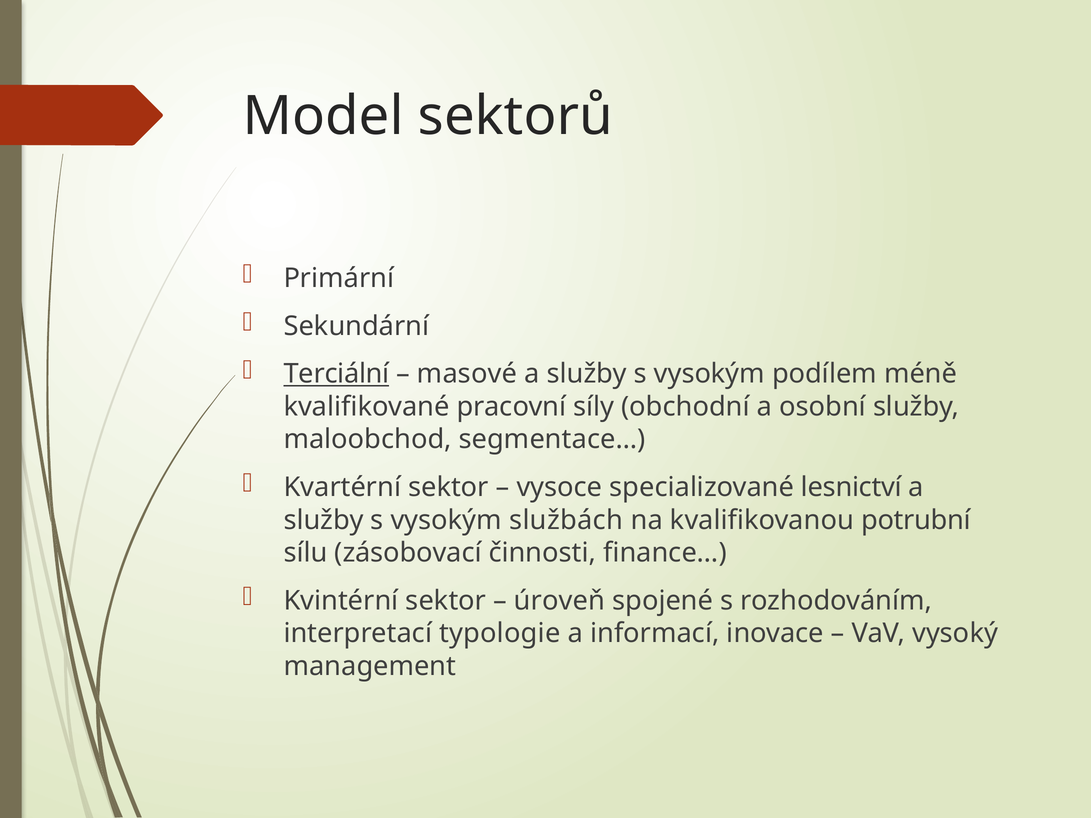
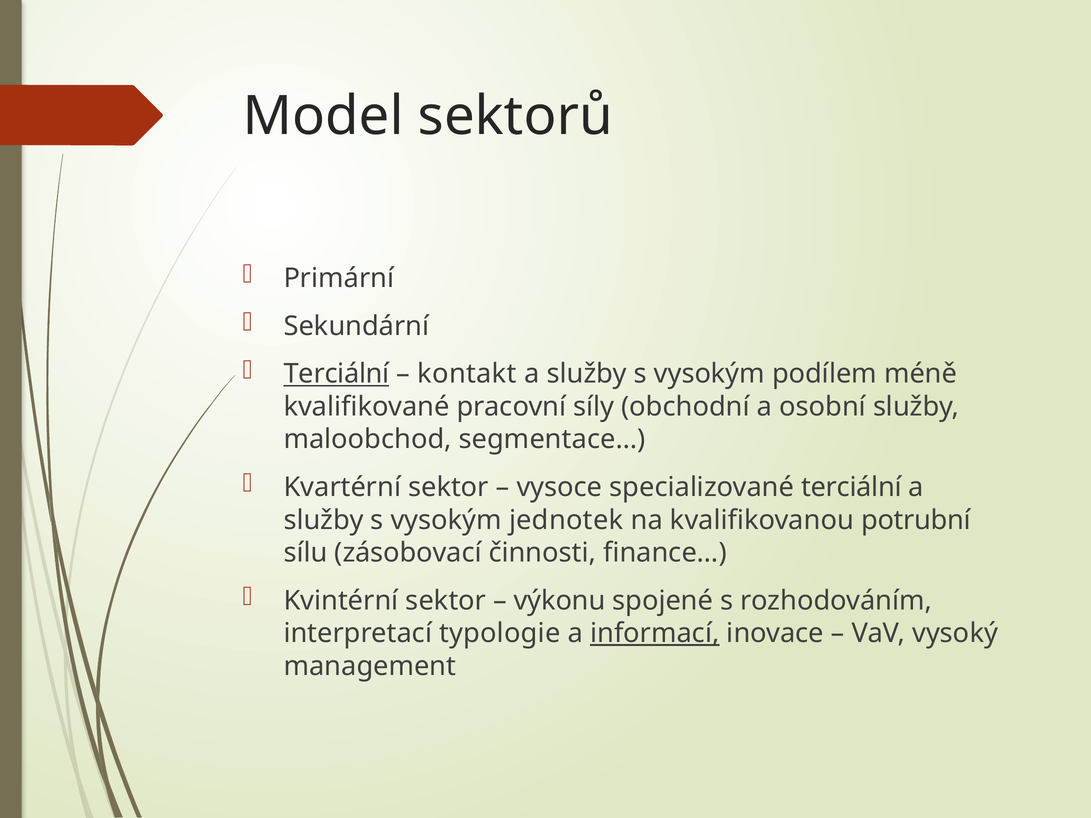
masové: masové -> kontakt (467, 374)
specializované lesnictví: lesnictví -> terciální (851, 487)
službách: službách -> jednotek (566, 520)
úroveň: úroveň -> výkonu (560, 601)
informací underline: none -> present (655, 634)
